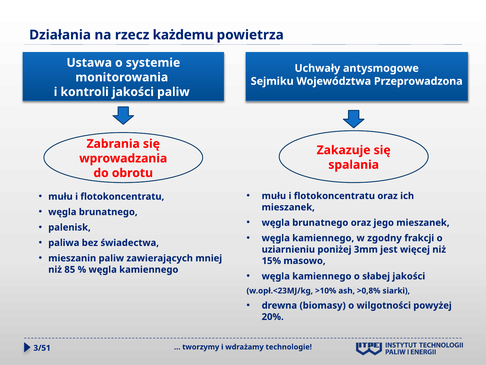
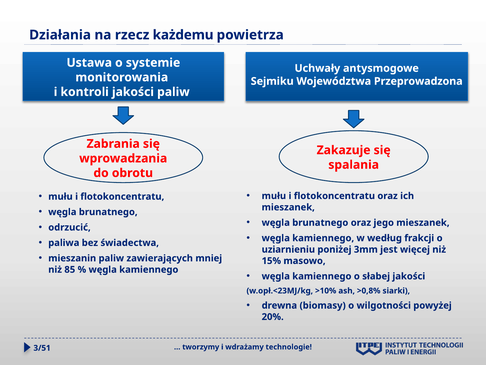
palenisk: palenisk -> odrzucić (69, 227)
zgodny: zgodny -> według (385, 238)
